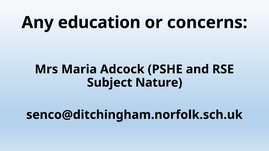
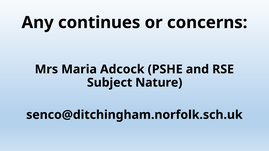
education: education -> continues (99, 23)
